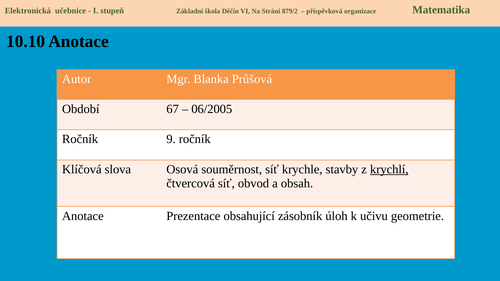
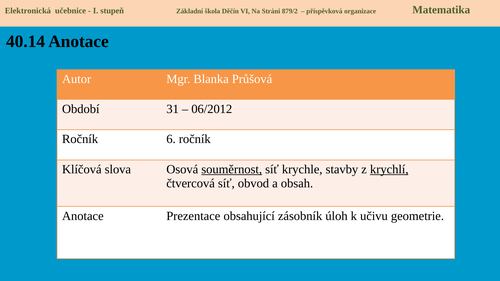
10.10: 10.10 -> 40.14 (26, 41)
67: 67 -> 31 (173, 109)
06/2005: 06/2005 -> 06/2012 (212, 109)
9: 9 -> 6 (171, 139)
souměrnost underline: none -> present (232, 170)
